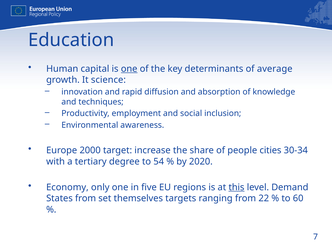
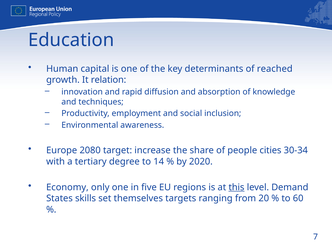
one underline: present -> none (129, 69)
average: average -> reached (275, 69)
science: science -> relation (109, 80)
2000: 2000 -> 2080 (90, 150)
54: 54 -> 14 (159, 162)
States from: from -> skills (86, 198)
22: 22 -> 20 (264, 198)
